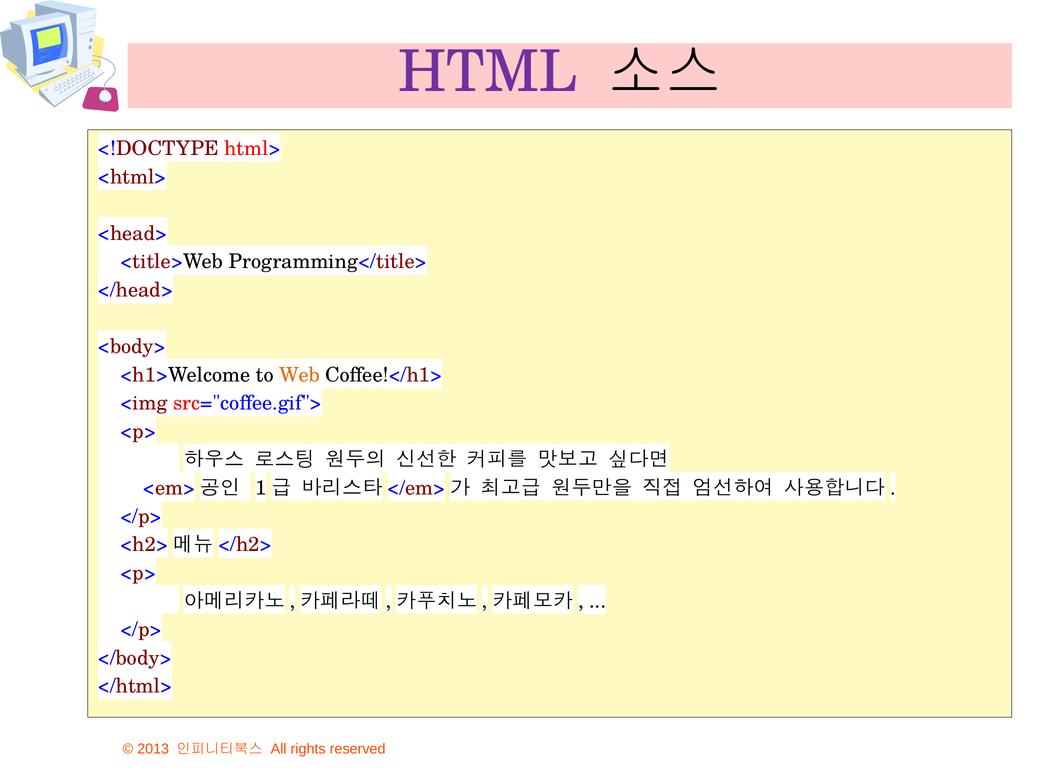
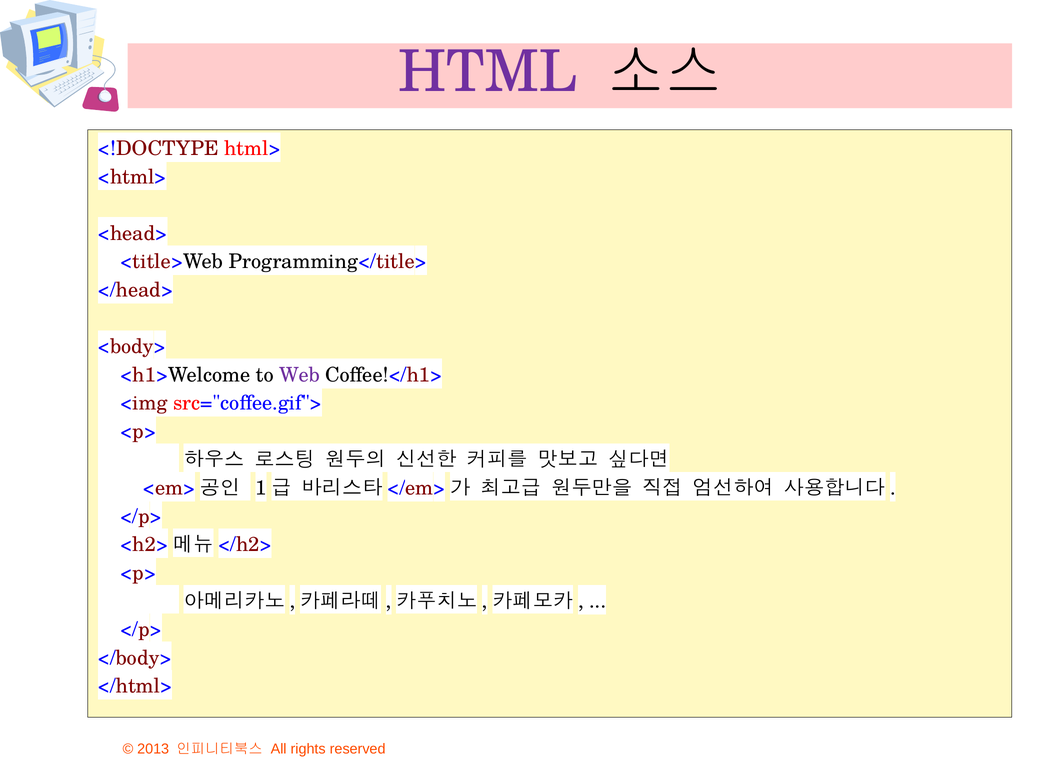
Web colour: orange -> purple (300, 375)
